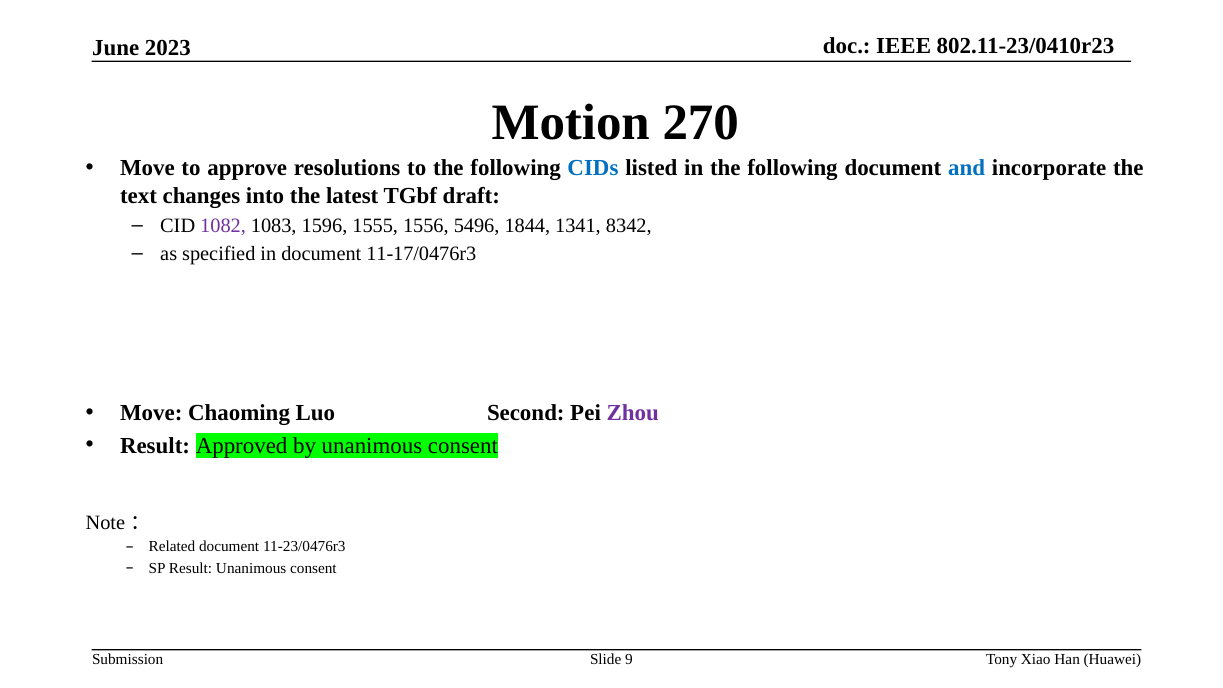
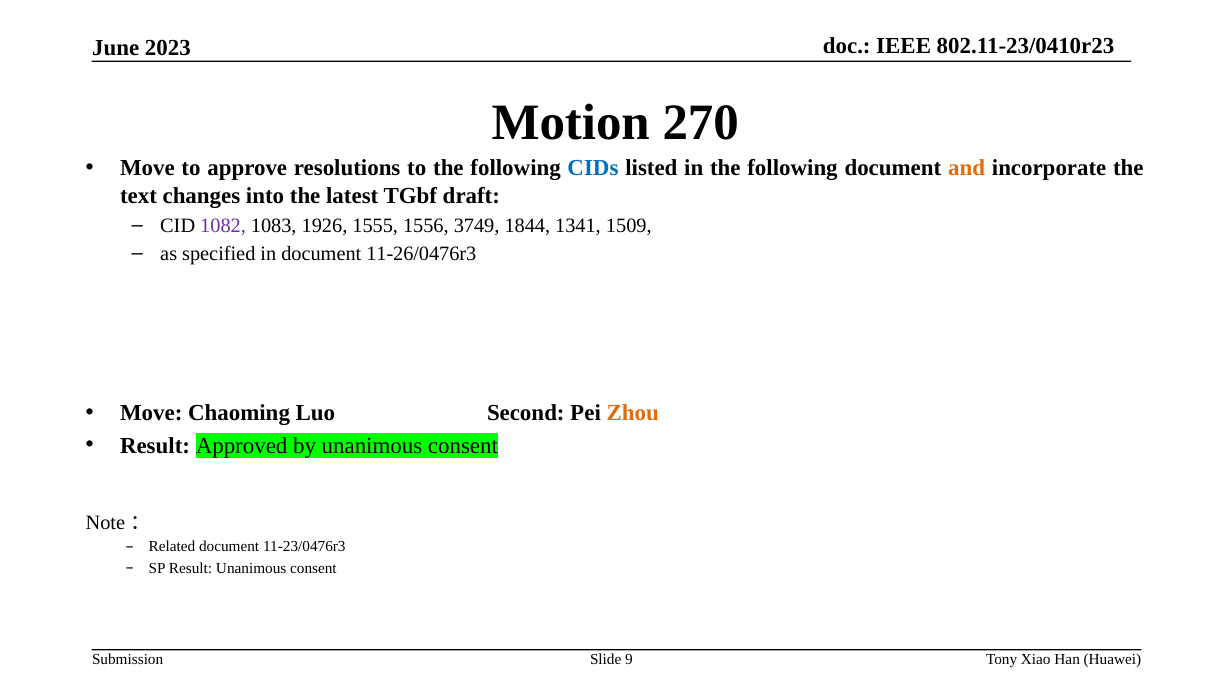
and colour: blue -> orange (967, 168)
1596: 1596 -> 1926 (325, 226)
5496: 5496 -> 3749 (477, 226)
8342: 8342 -> 1509 (629, 226)
11-17/0476r3: 11-17/0476r3 -> 11-26/0476r3 (421, 254)
Zhou colour: purple -> orange (633, 413)
